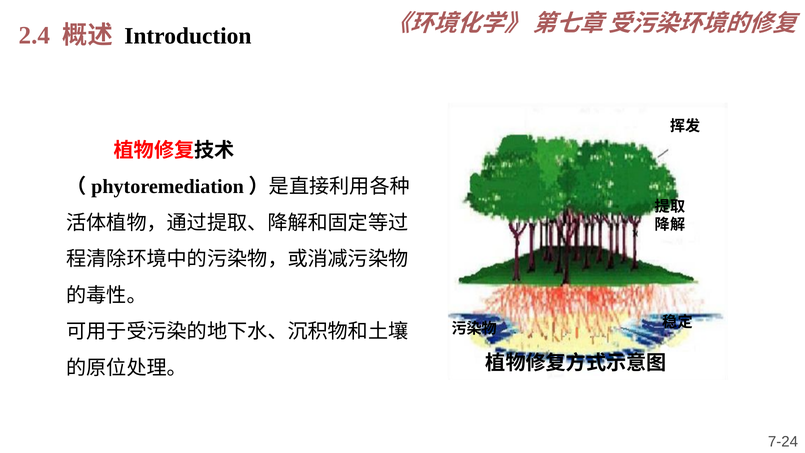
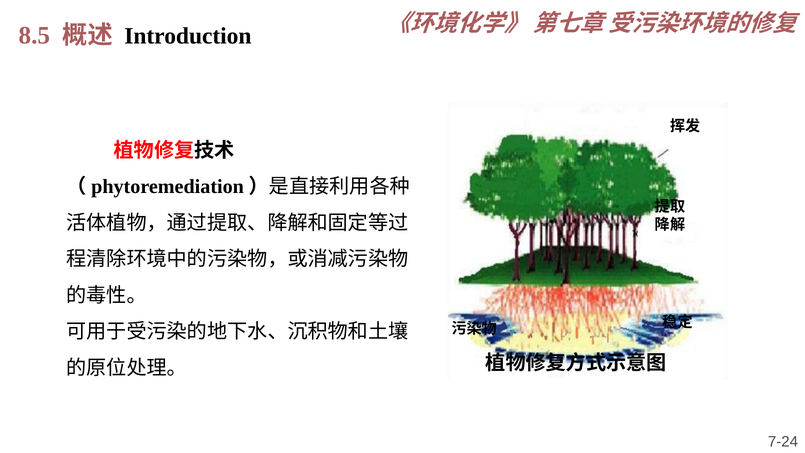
2.4: 2.4 -> 8.5 (34, 35)
